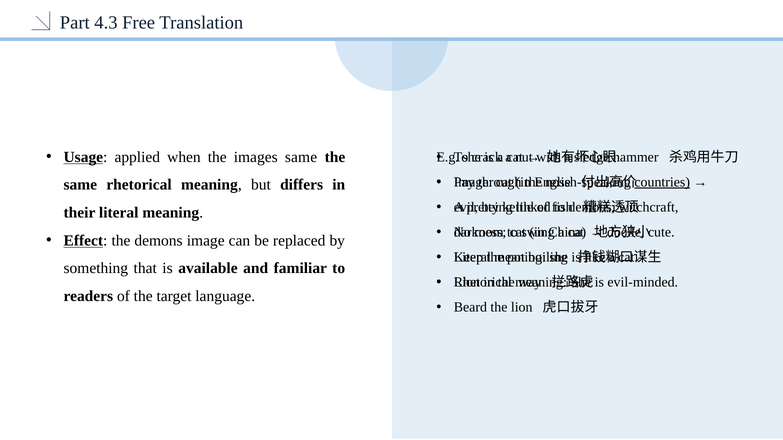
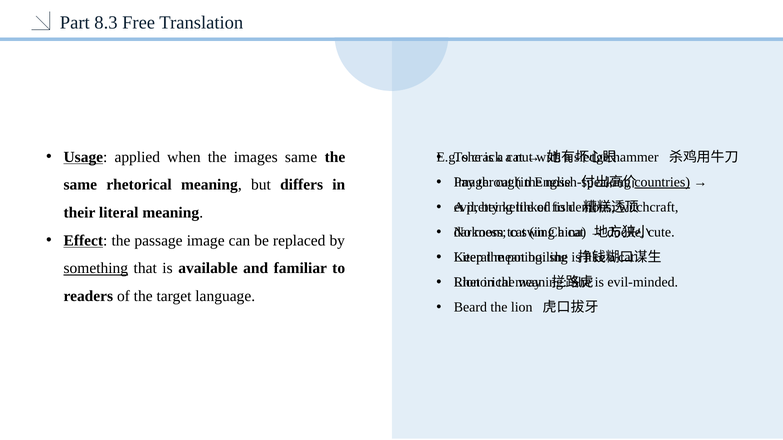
4.3: 4.3 -> 8.3 (106, 23)
the demons: demons -> passage (159, 241)
something underline: none -> present (96, 268)
